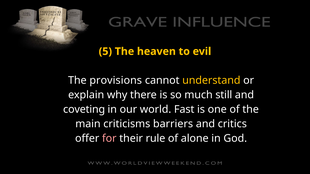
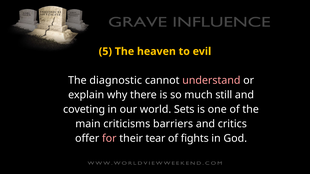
provisions: provisions -> diagnostic (116, 81)
understand colour: yellow -> pink (211, 81)
Fast: Fast -> Sets (184, 110)
rule: rule -> tear (155, 139)
alone: alone -> fights (195, 139)
